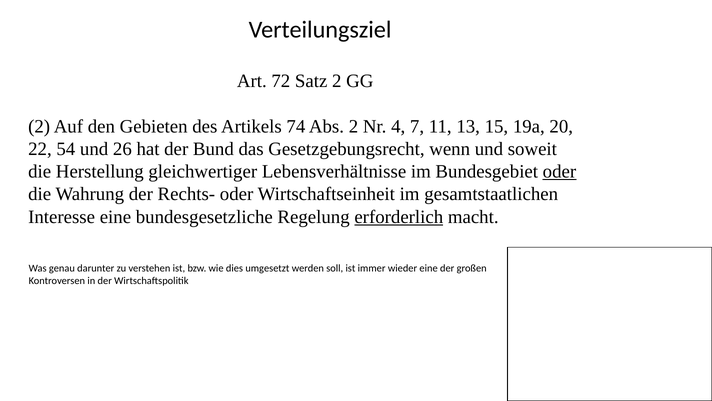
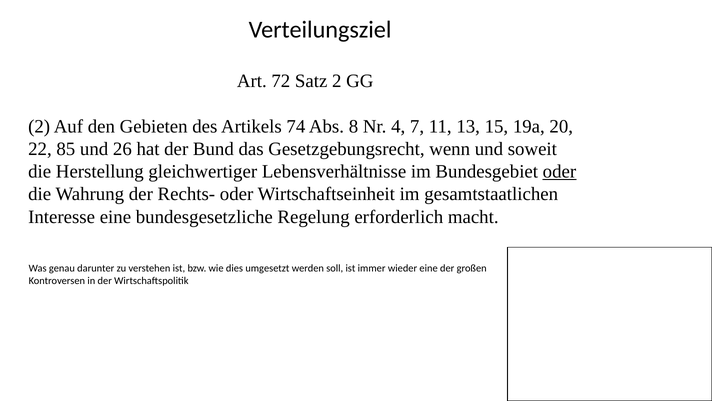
Abs 2: 2 -> 8 (353, 126)
54: 54 -> 85 (66, 149)
erforderlich underline: present -> none (399, 217)
